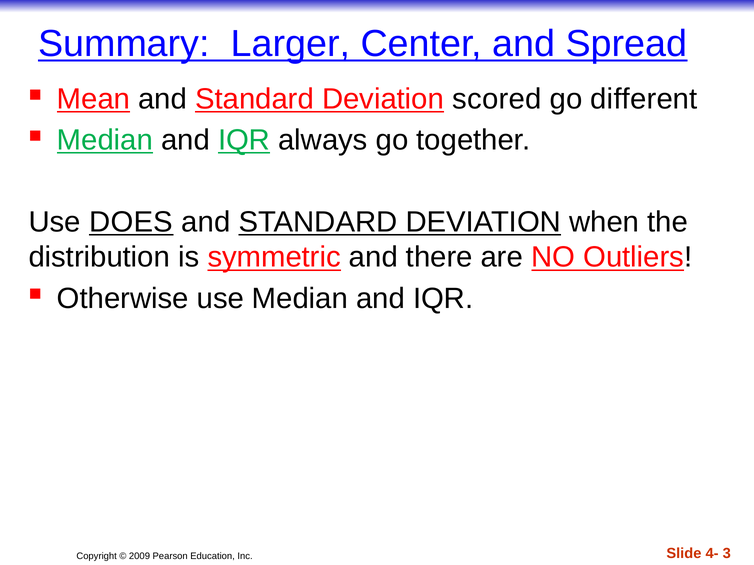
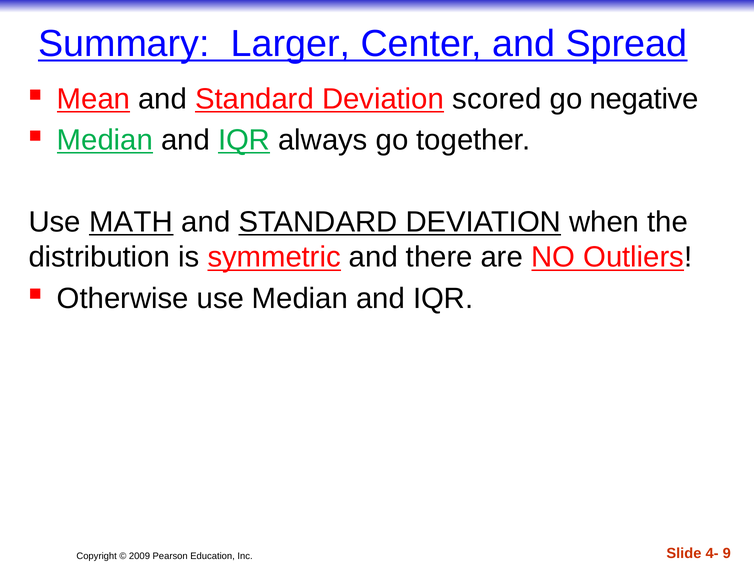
different: different -> negative (644, 99)
DOES: DOES -> MATH (131, 222)
3: 3 -> 9 (727, 554)
